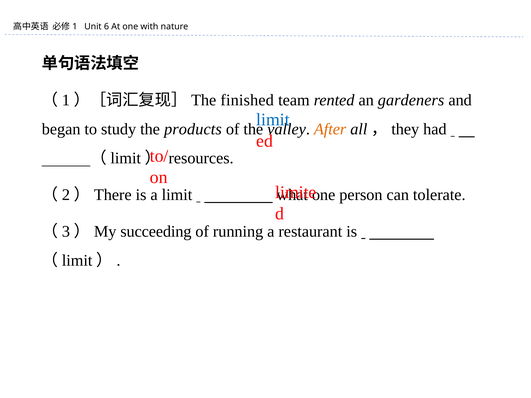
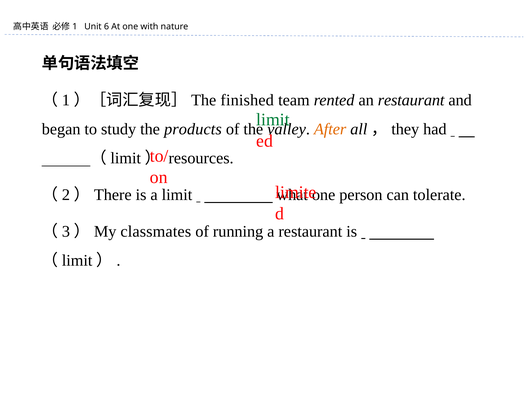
an gardeners: gardeners -> restaurant (411, 100)
limit colour: blue -> green (273, 120)
succeeding: succeeding -> classmates (156, 231)
